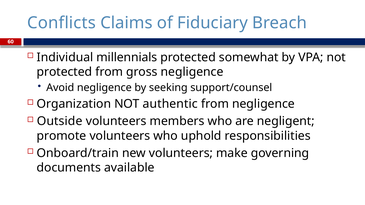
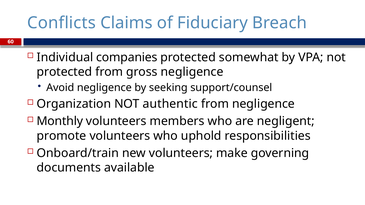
millennials: millennials -> companies (127, 57)
Outside: Outside -> Monthly (60, 121)
